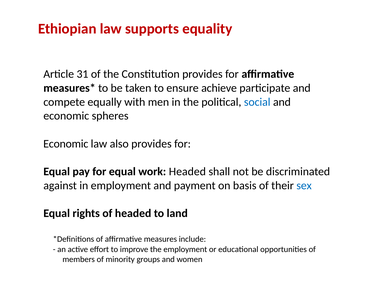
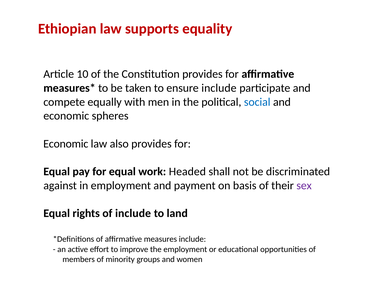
31: 31 -> 10 (82, 74)
ensure achieve: achieve -> include (219, 88)
sex colour: blue -> purple (304, 186)
of headed: headed -> include (133, 214)
